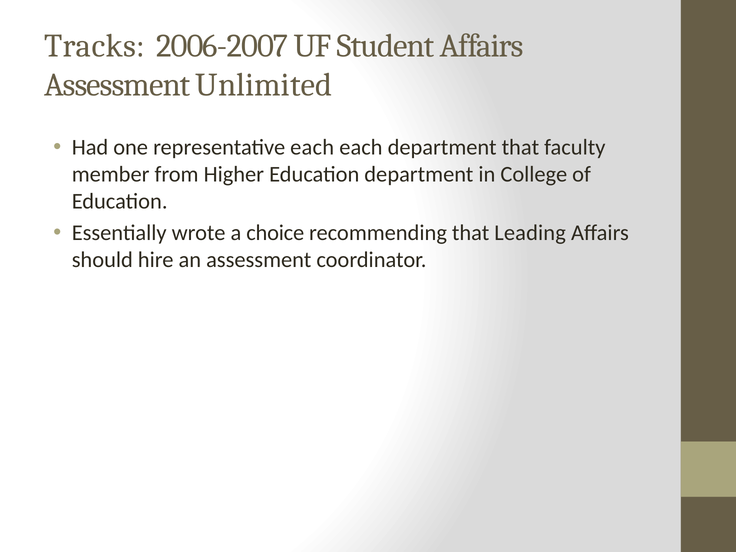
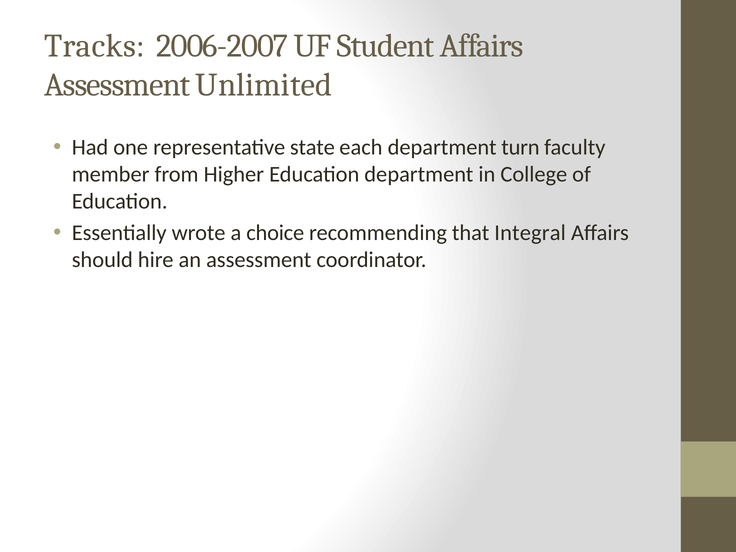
representative each: each -> state (312, 148)
department that: that -> turn (520, 148)
Leading: Leading -> Integral (530, 233)
